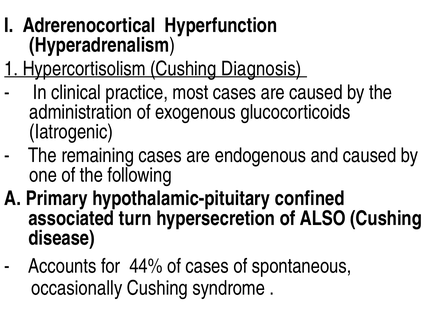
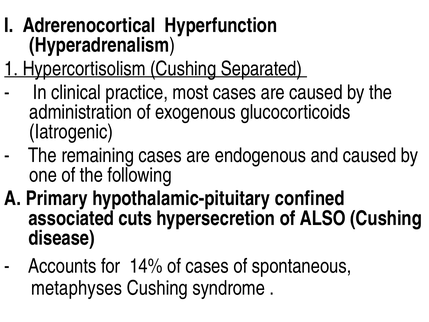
Diagnosis: Diagnosis -> Separated (261, 69)
turn: turn -> cuts (135, 218)
44%: 44% -> 14% (146, 266)
occasionally: occasionally -> metaphyses (77, 288)
